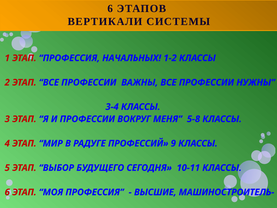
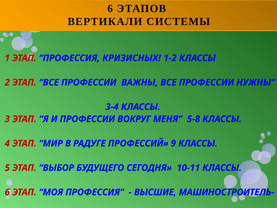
НАЧАЛЬНЫХ: НАЧАЛЬНЫХ -> КРИЗИСНЫХ (132, 58)
